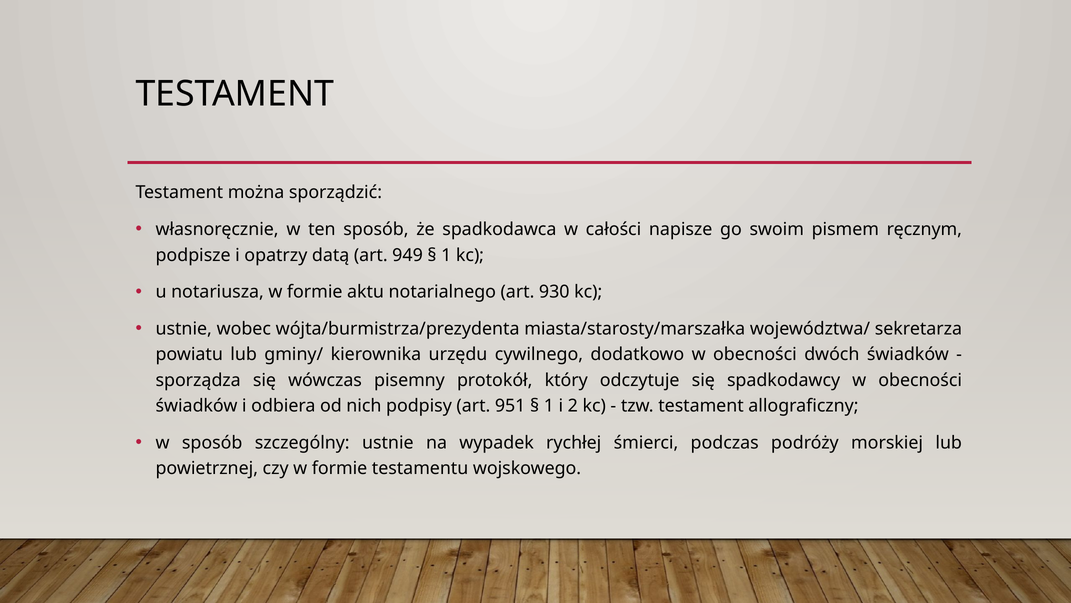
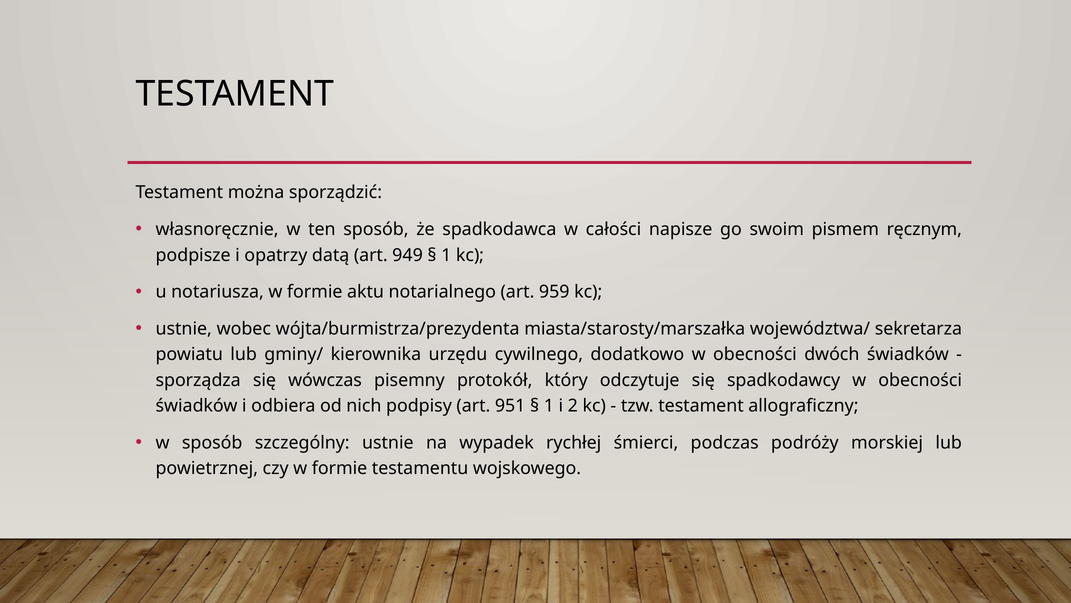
930: 930 -> 959 (554, 292)
